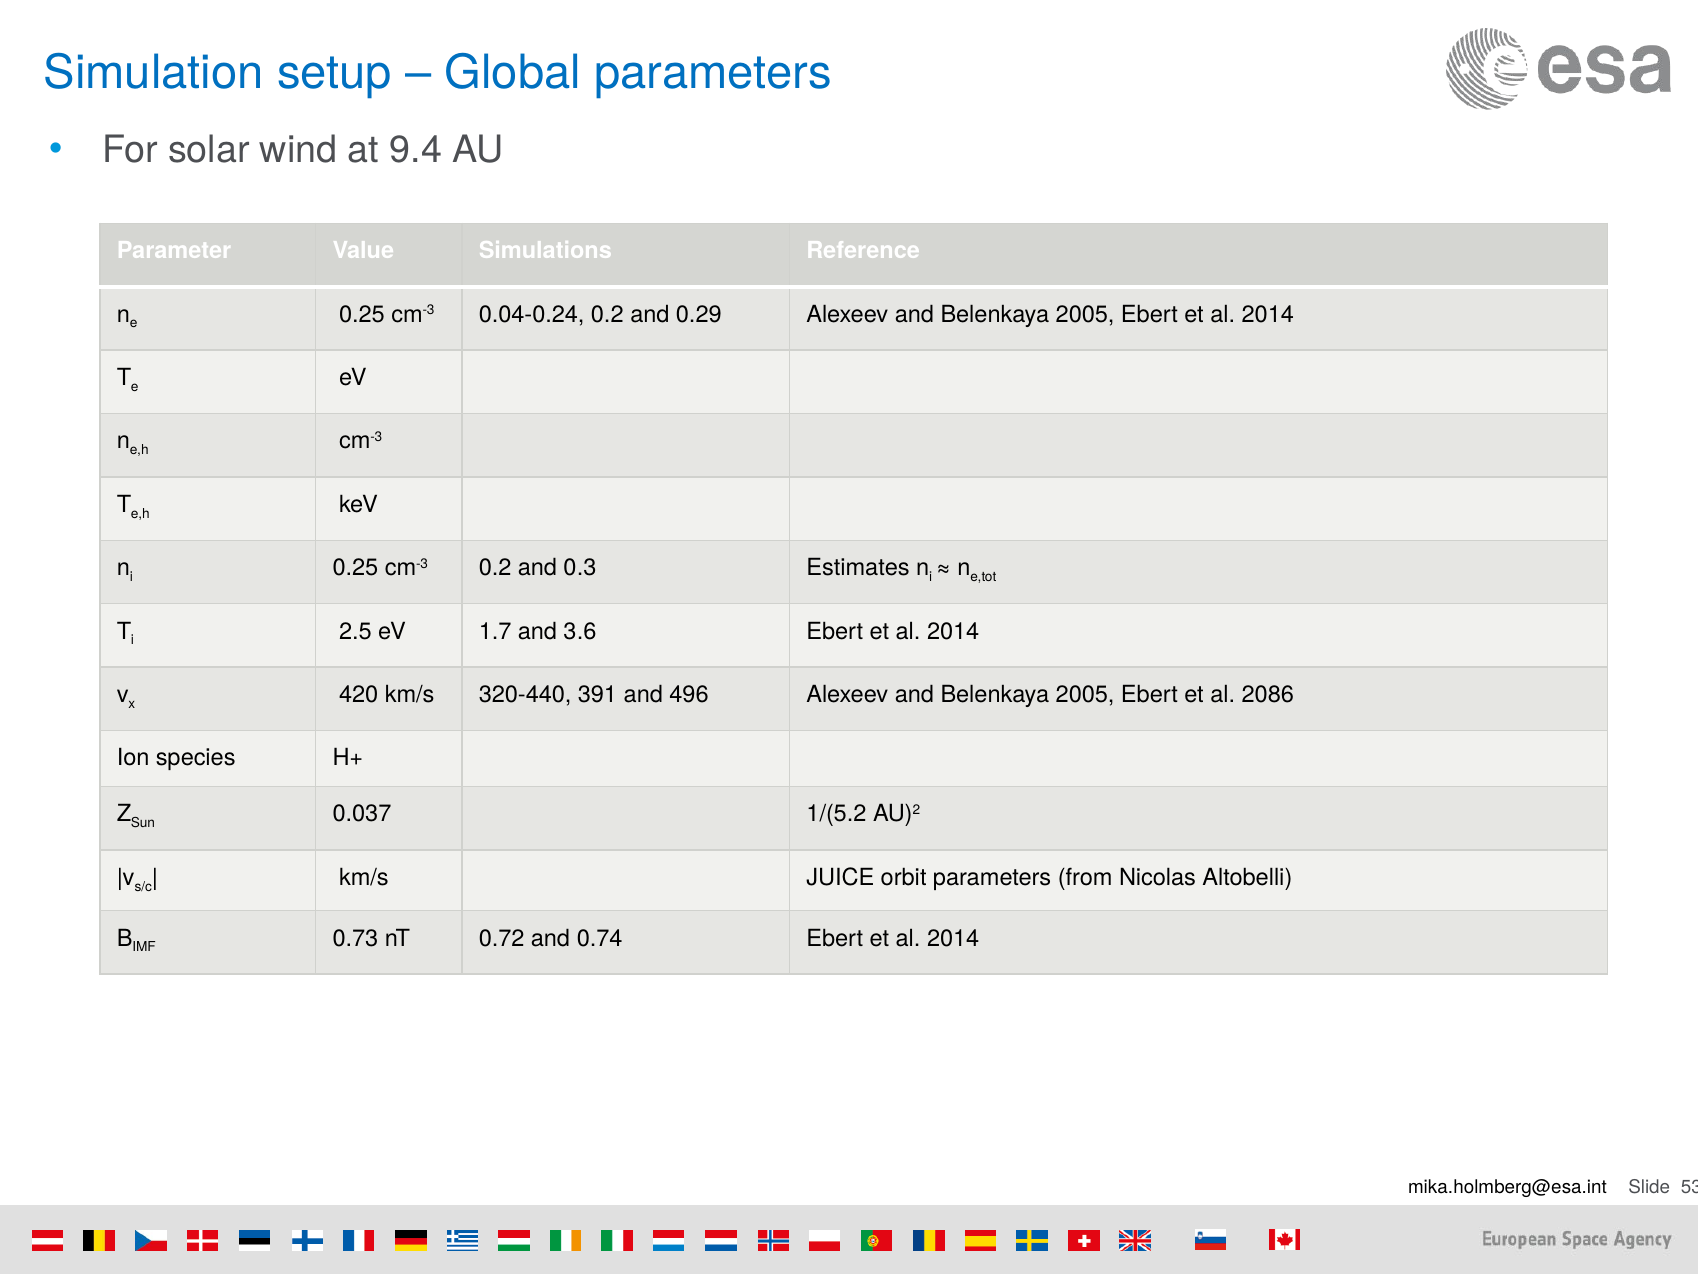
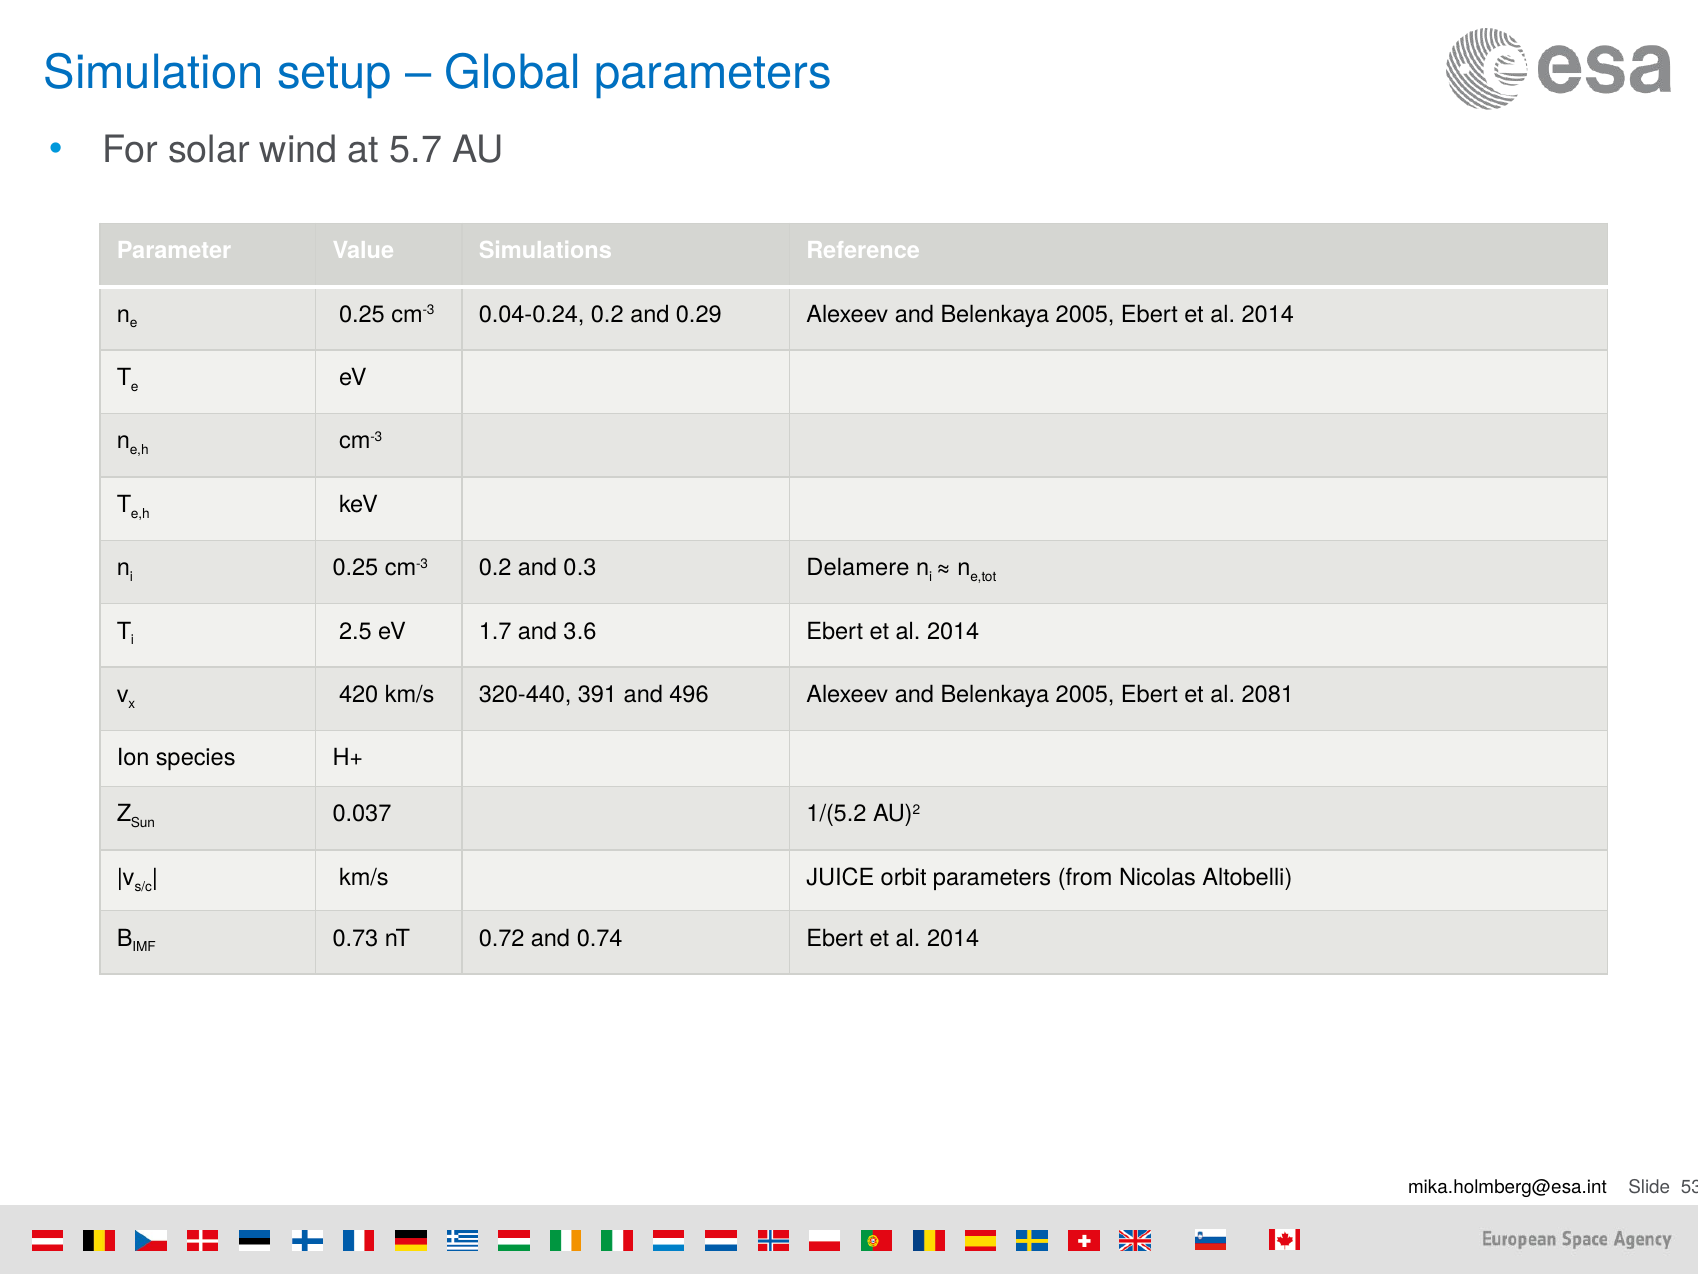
9.4: 9.4 -> 5.7 (416, 150)
Estimates: Estimates -> Delamere (858, 568)
2086: 2086 -> 2081 (1268, 694)
